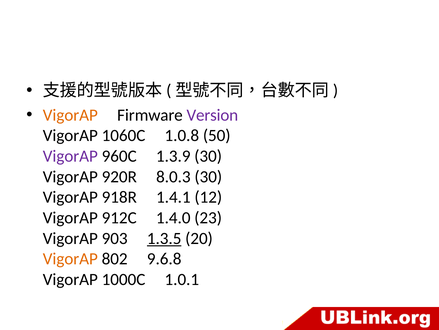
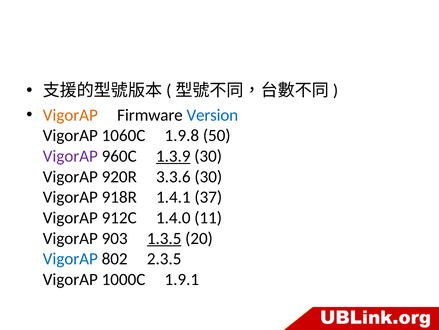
Version colour: purple -> blue (212, 115)
1.0.8: 1.0.8 -> 1.9.8 (182, 135)
1.3.9 underline: none -> present (173, 156)
8.0.3: 8.0.3 -> 3.3.6 (173, 176)
12: 12 -> 37 (208, 197)
23: 23 -> 11 (208, 217)
VigorAP colour: orange -> blue (70, 258)
9.6.8: 9.6.8 -> 2.3.5 (164, 258)
1.0.1: 1.0.1 -> 1.9.1 (182, 279)
